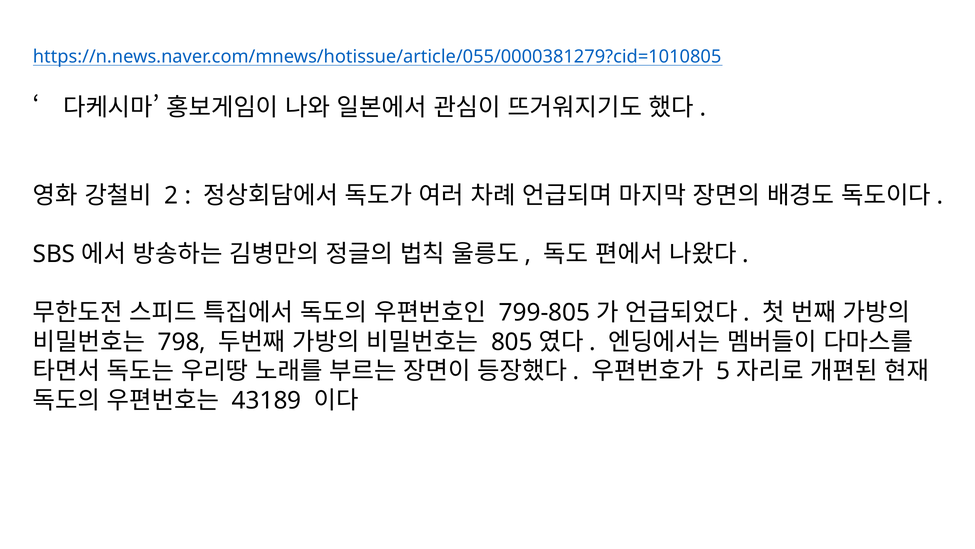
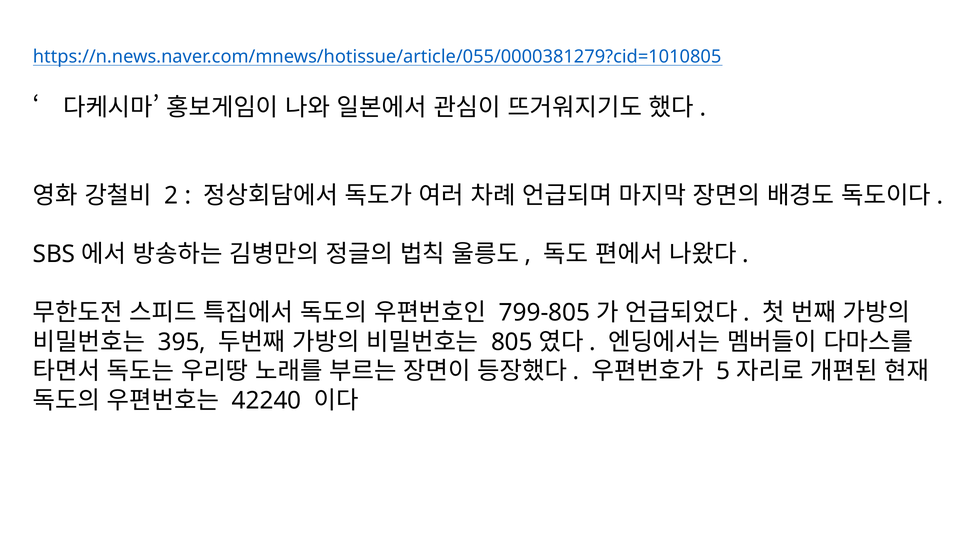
798: 798 -> 395 (182, 342)
43189: 43189 -> 42240 (267, 400)
